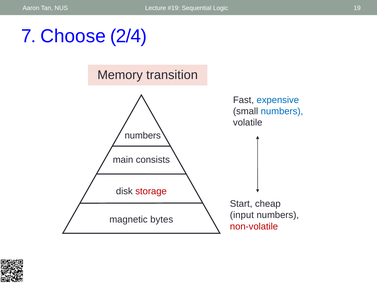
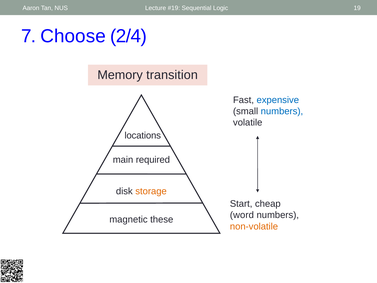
numbers: numbers -> locations (143, 135)
consists: consists -> required (153, 160)
storage colour: red -> orange (151, 191)
input: input -> word (242, 215)
bytes: bytes -> these (162, 219)
non-volatile colour: red -> orange (254, 226)
